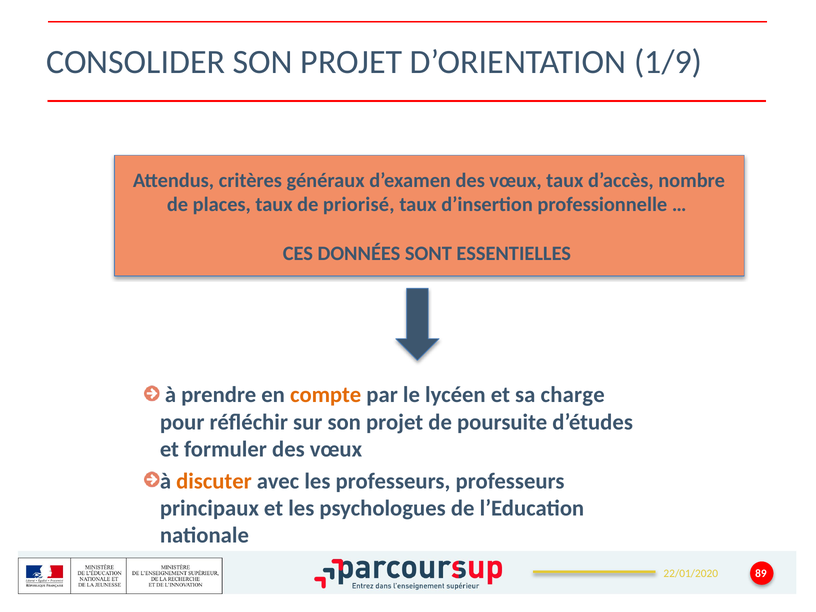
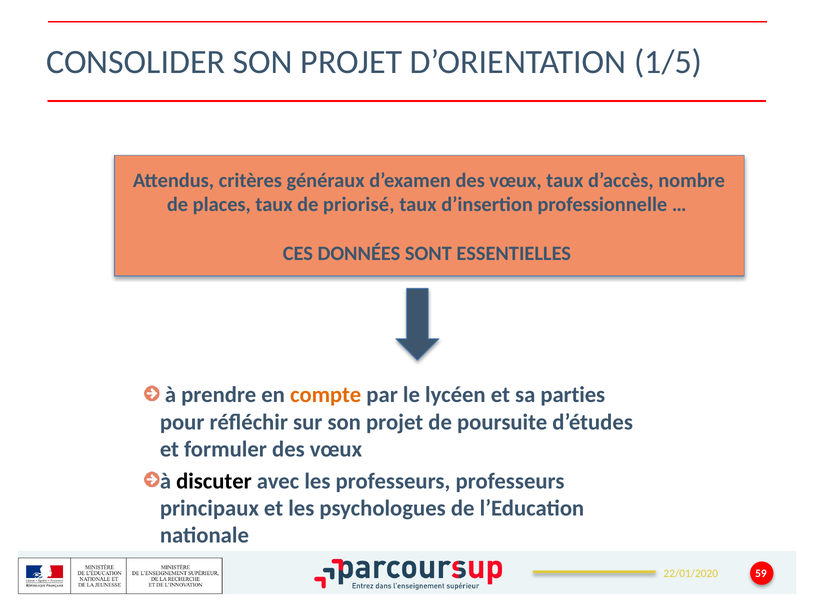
1/9: 1/9 -> 1/5 (668, 62)
charge: charge -> parties (573, 395)
discuter colour: orange -> black (214, 481)
89: 89 -> 59 (761, 573)
